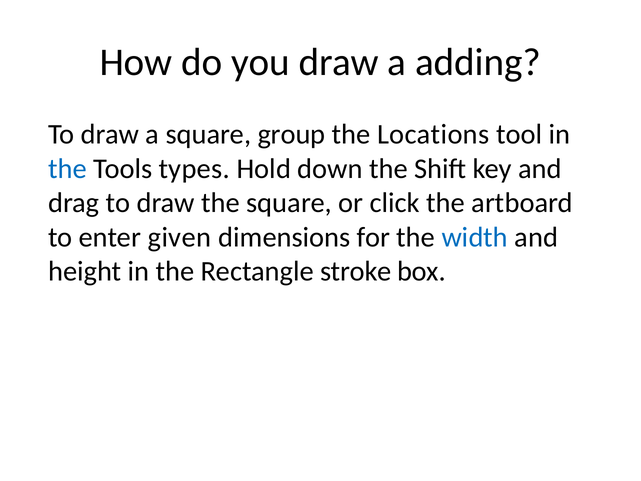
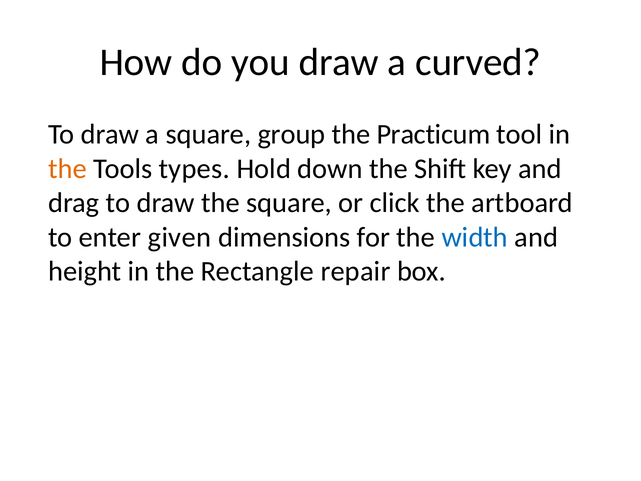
adding: adding -> curved (478, 62)
Locations: Locations -> Practicum (433, 134)
the colour: blue -> orange (67, 169)
stroke: stroke -> repair (355, 271)
